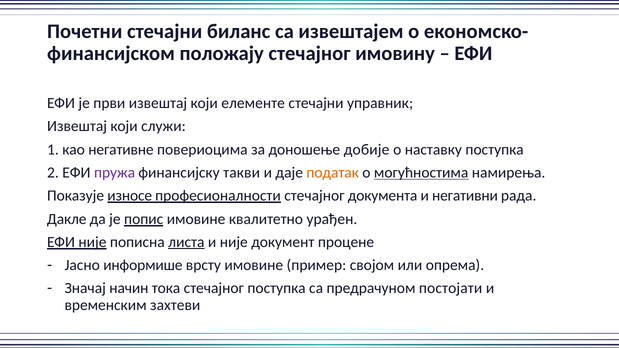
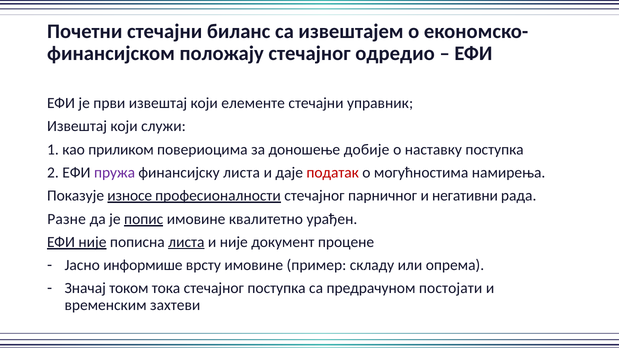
имовину: имовину -> одредио (395, 54)
негативне: негативне -> приликом (121, 150)
финансијску такви: такви -> листа (242, 173)
податак colour: orange -> red (333, 173)
могућностима underline: present -> none (421, 173)
документа: документа -> парничног (383, 196)
Дакле: Дакле -> Разне (67, 219)
својом: својом -> складу (372, 265)
начин: начин -> током (129, 288)
